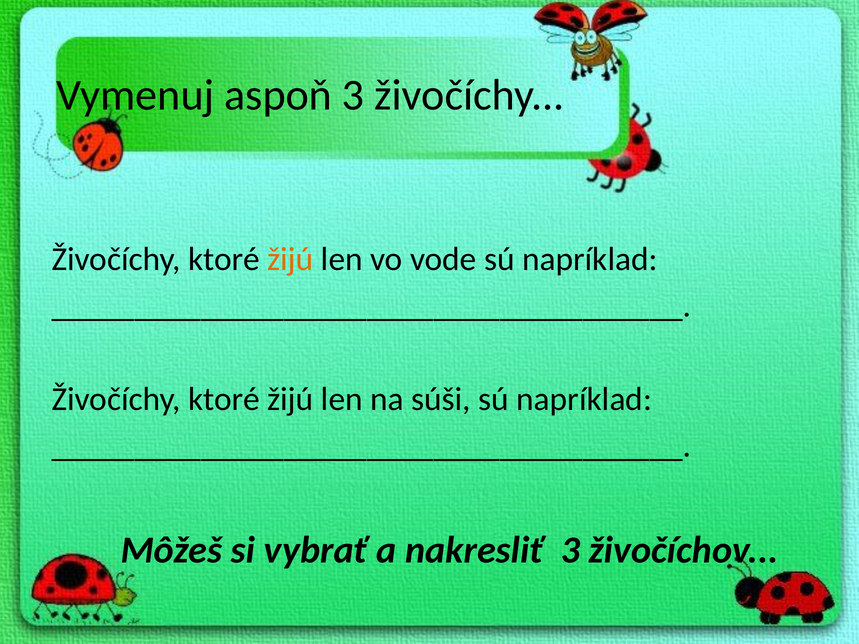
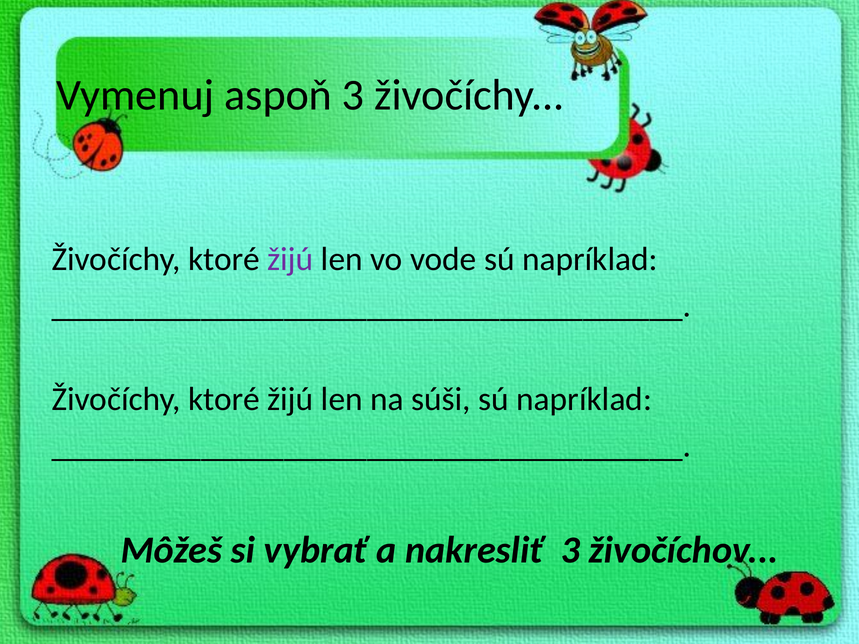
žijú colour: orange -> purple (290, 259)
